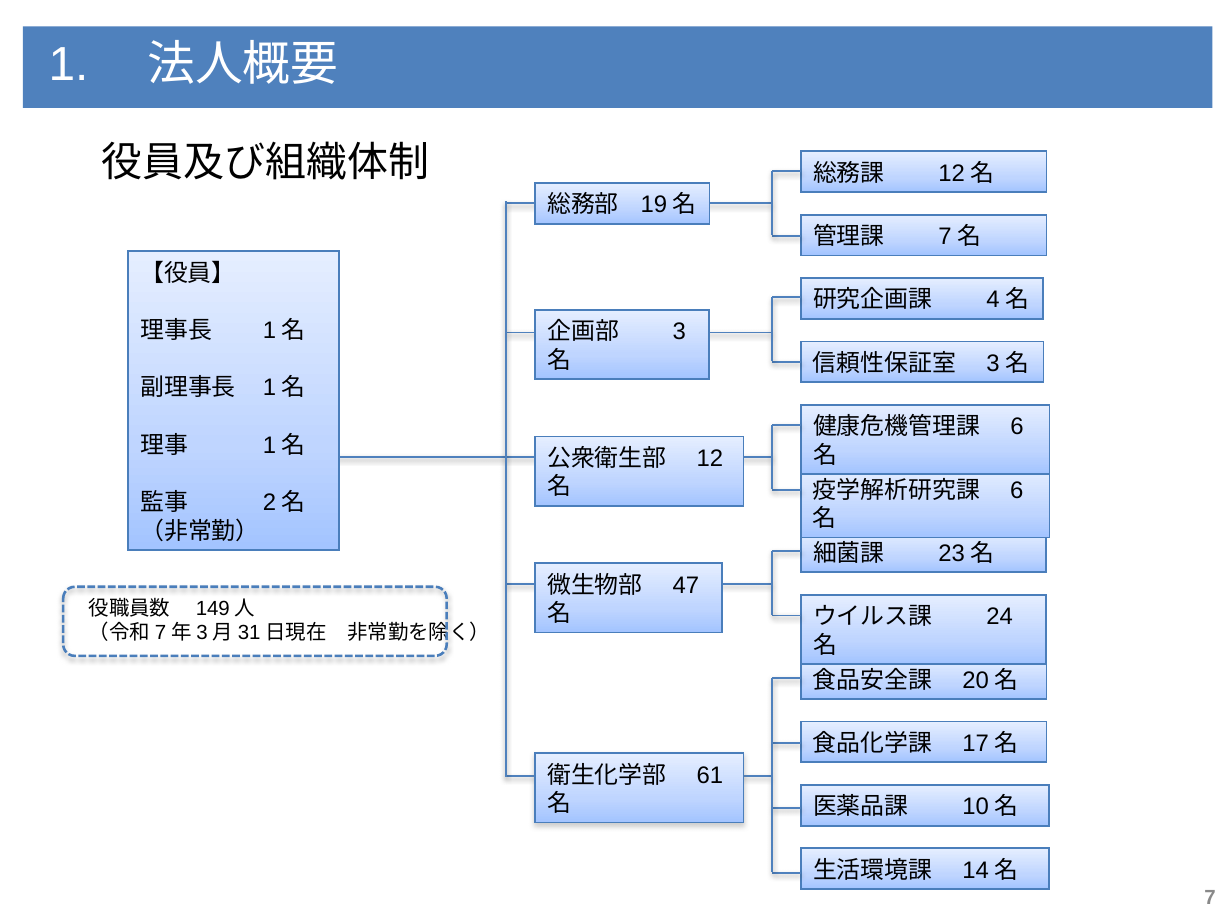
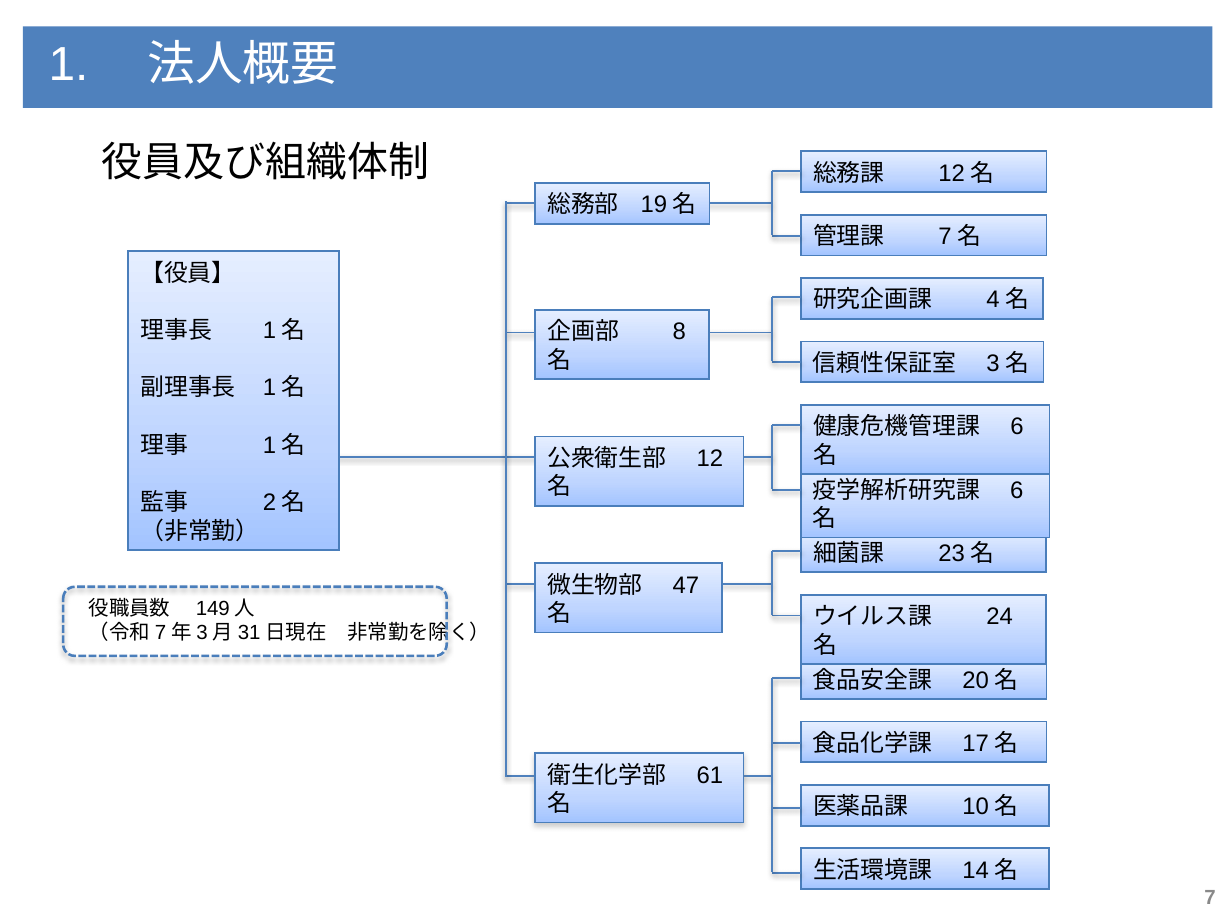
3: 3 -> 8 (679, 332)
